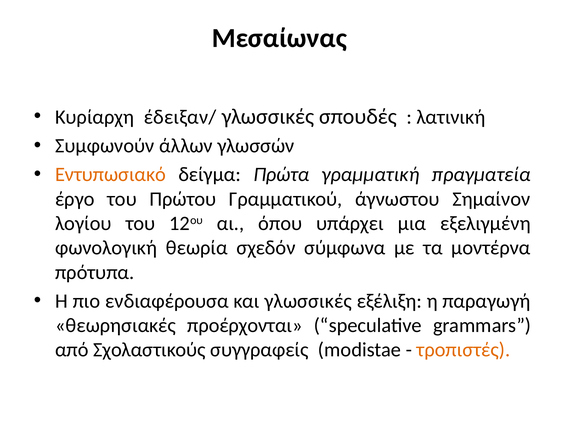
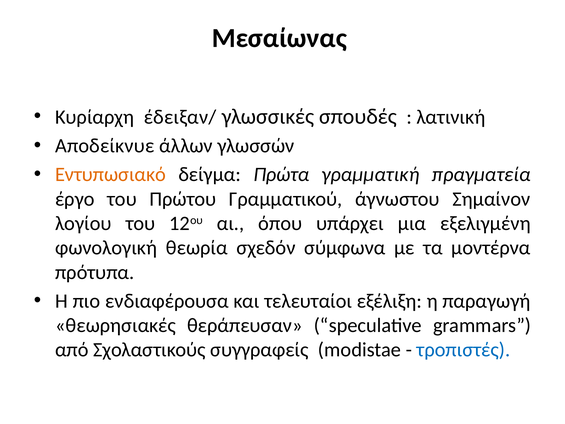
Συμφωνούν: Συμφωνούν -> Αποδείκνυε (105, 146)
και γλωσσικές: γλωσσικές -> τελευταίοι (308, 301)
προέρχονται: προέρχονται -> θεράπευσαν (245, 325)
τροπιστές colour: orange -> blue (463, 350)
